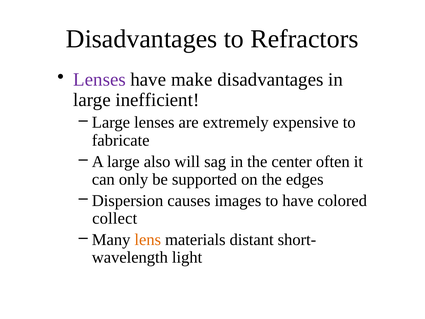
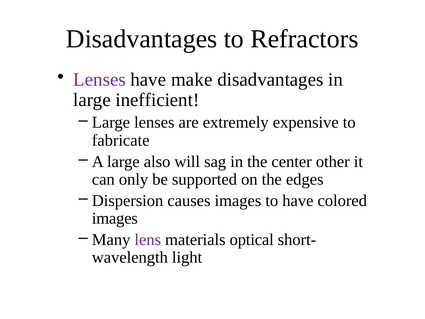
often: often -> other (333, 161)
collect: collect -> images (115, 218)
lens colour: orange -> purple (148, 239)
distant: distant -> optical (252, 239)
